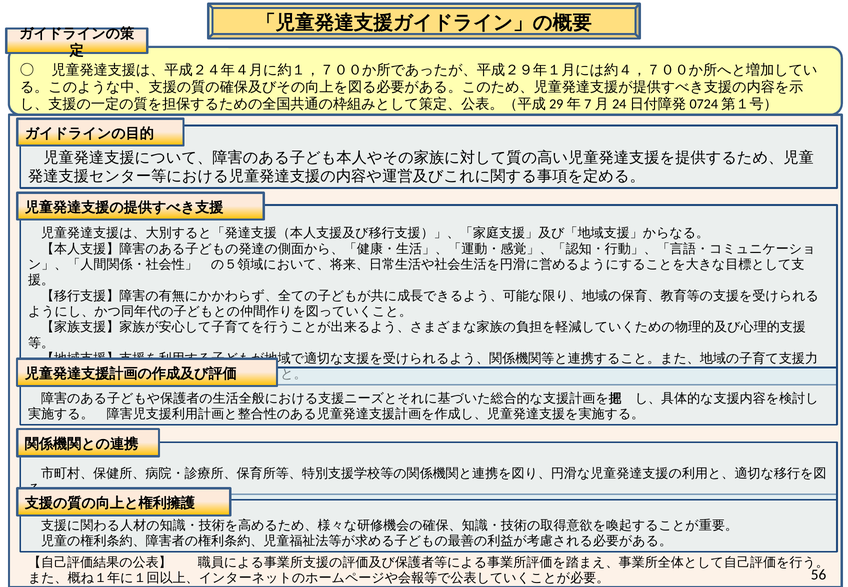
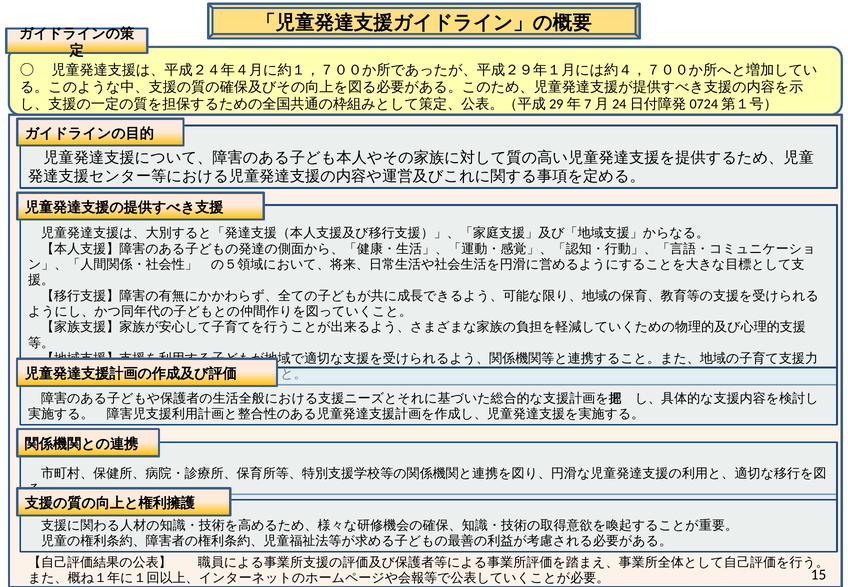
56: 56 -> 15 (819, 575)
